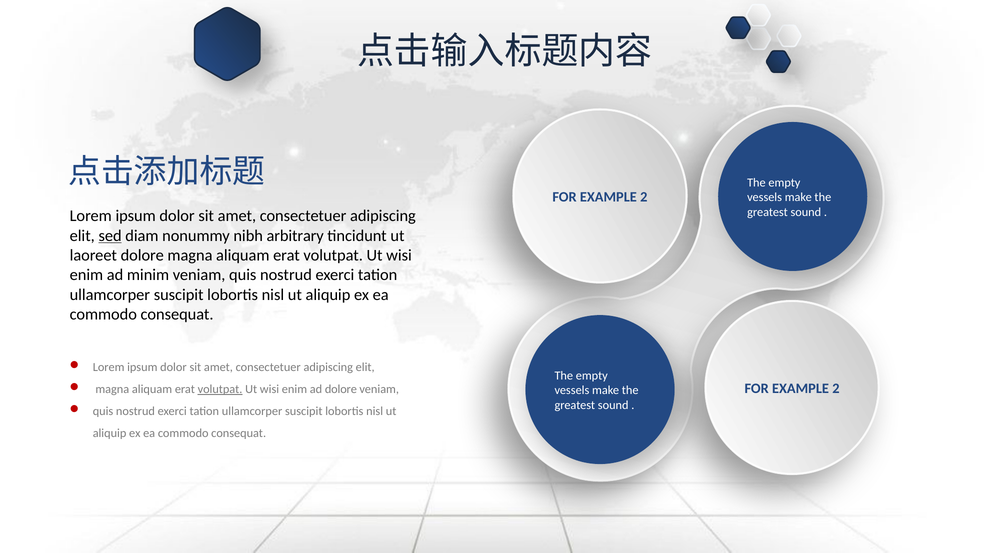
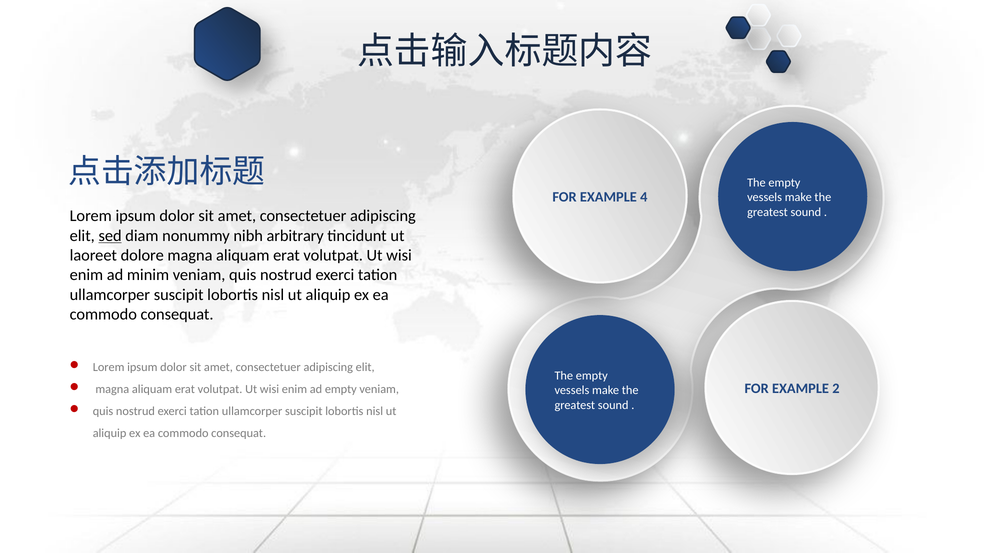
2: 2 -> 4 (644, 197)
volutpat underline: present -> none (220, 390)
ad dolore: dolore -> empty (341, 390)
